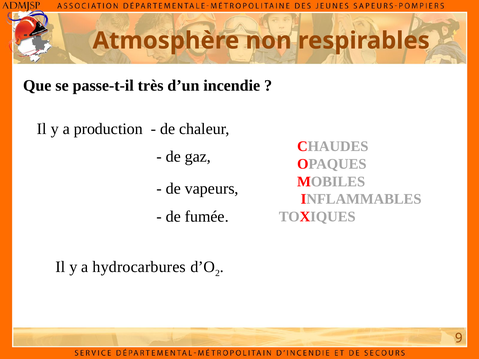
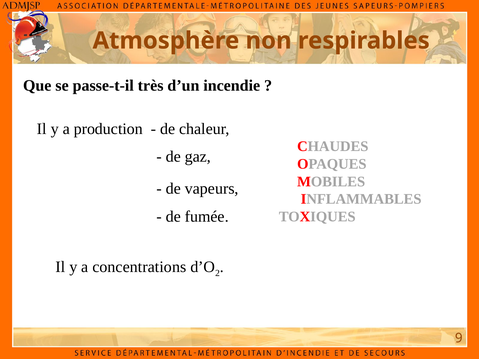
hydrocarbures: hydrocarbures -> concentrations (139, 267)
